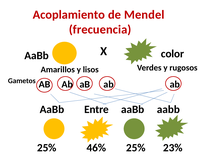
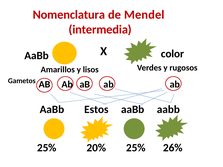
Acoplamiento: Acoplamiento -> Nomenclatura (69, 15)
frecuencia: frecuencia -> intermedia (100, 29)
Entre: Entre -> Estos (96, 110)
46%: 46% -> 20% (96, 148)
23%: 23% -> 26% (173, 148)
